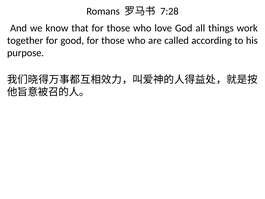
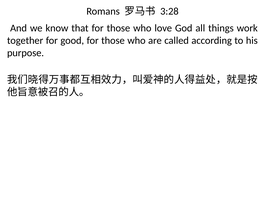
7:28: 7:28 -> 3:28 (169, 11)
